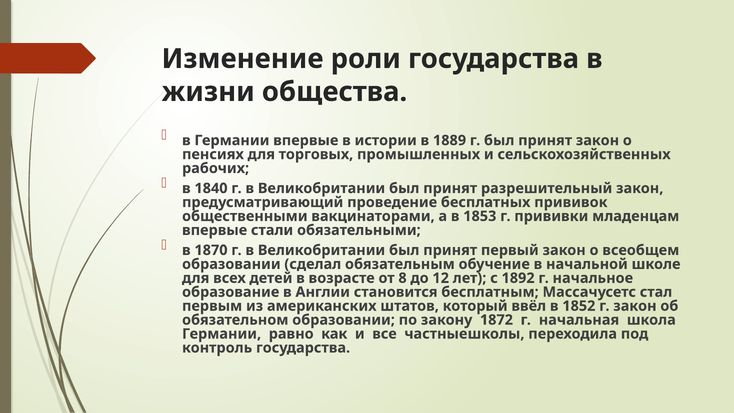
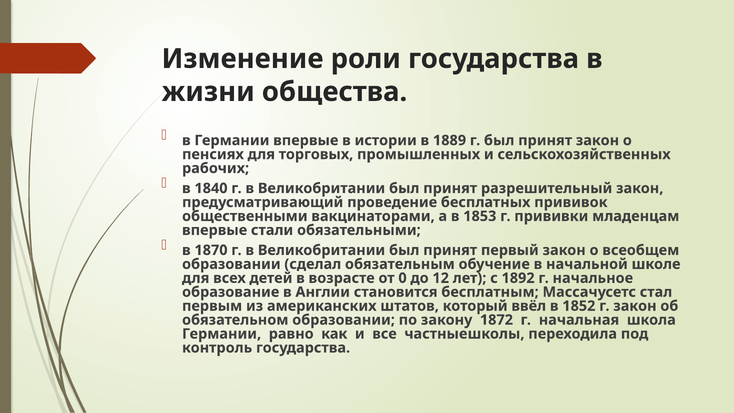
8: 8 -> 0 (403, 278)
